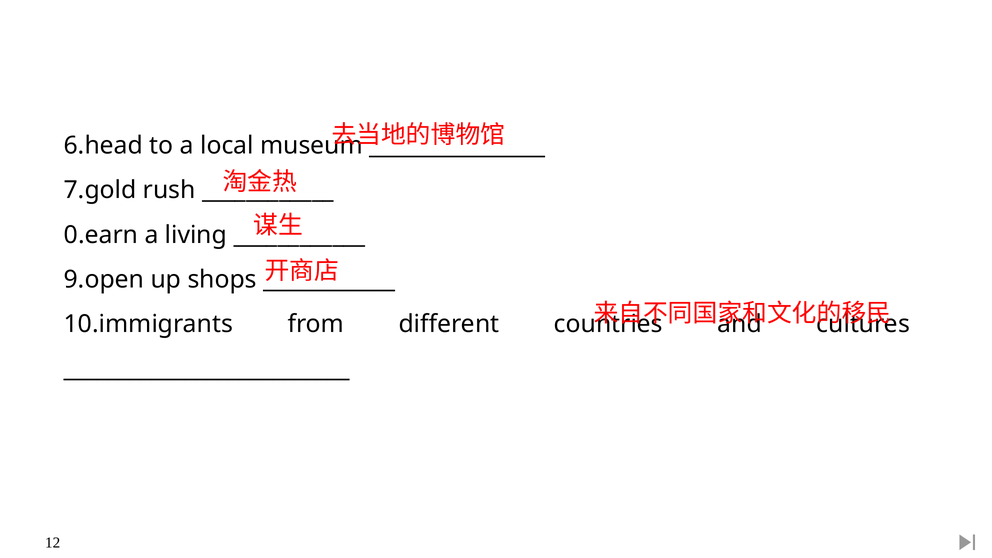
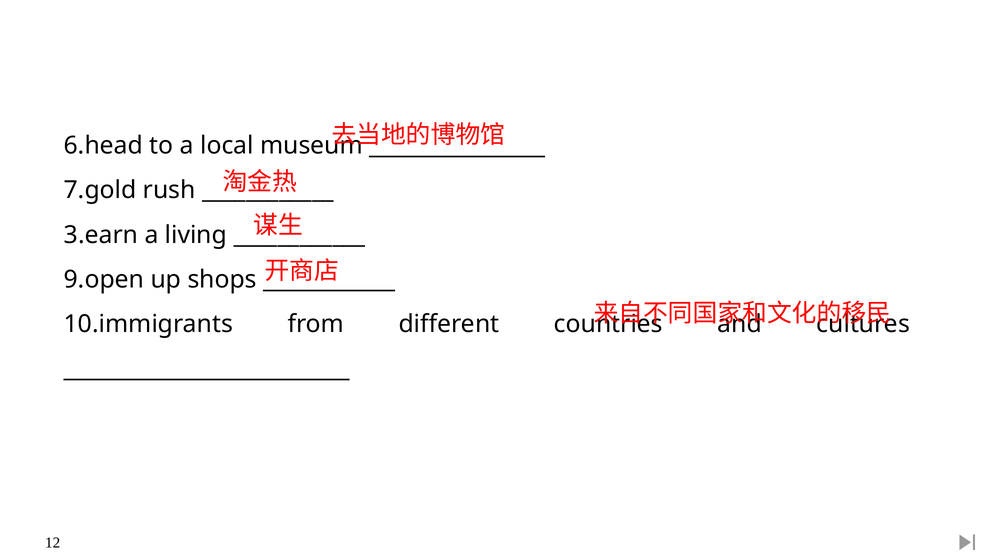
0.earn: 0.earn -> 3.earn (101, 235)
